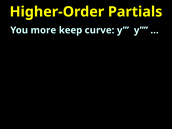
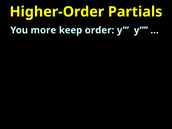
curve: curve -> order (100, 30)
